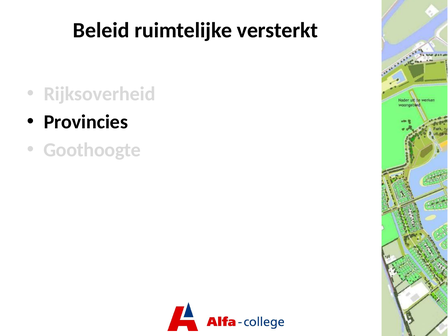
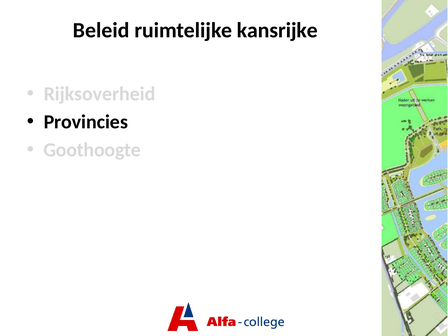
versterkt: versterkt -> kansrijke (277, 30)
